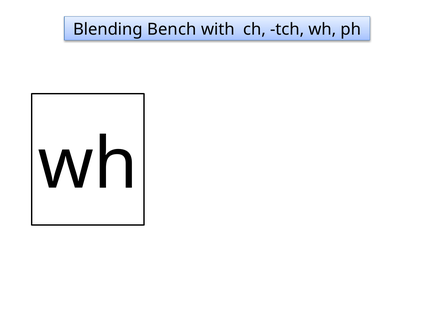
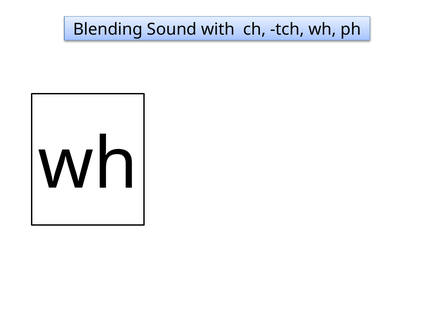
Bench: Bench -> Sound (172, 30)
